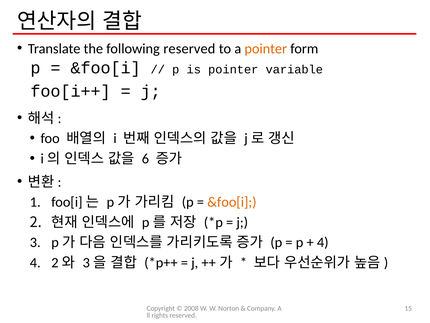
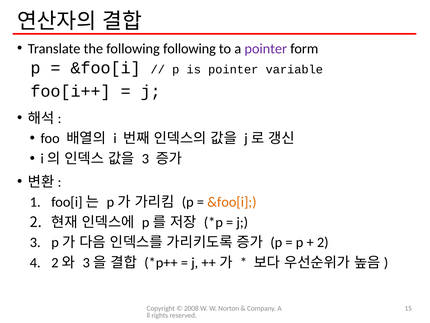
following reserved: reserved -> following (189, 49)
pointer colour: orange -> purple (266, 49)
6: 6 -> 3 (145, 158)
4: 4 -> 2 (323, 242)
